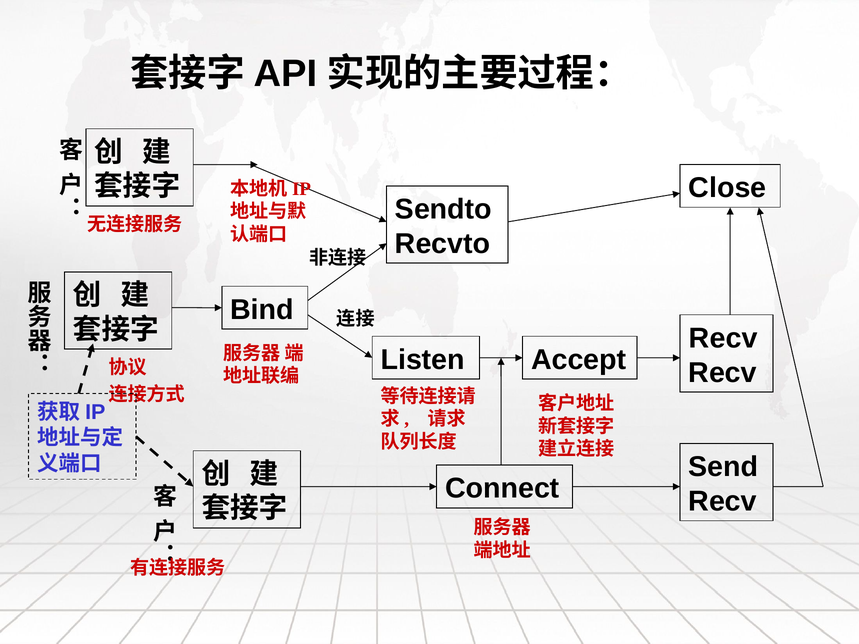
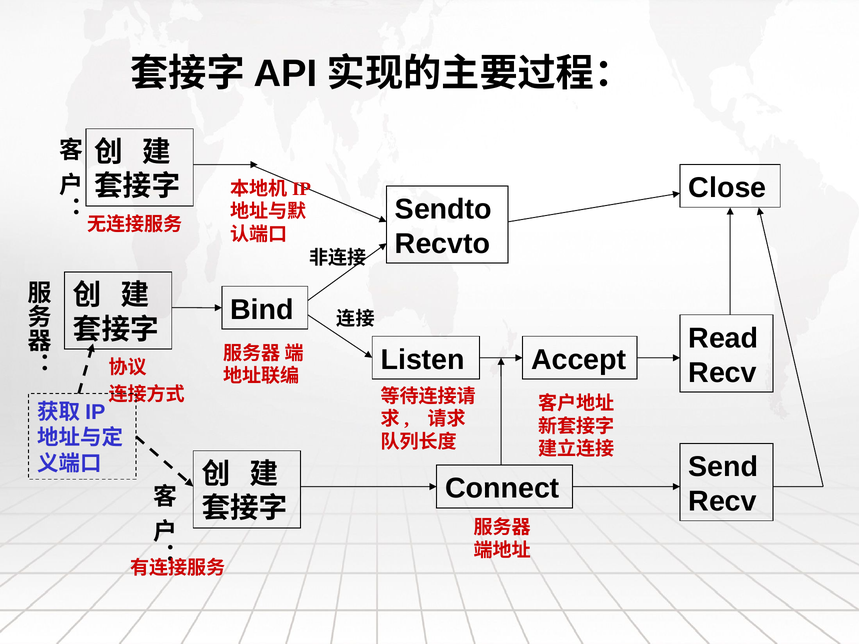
Recv: Recv -> Read (723, 338)
